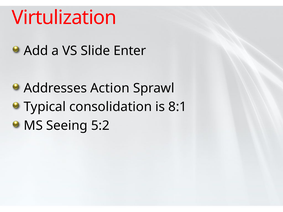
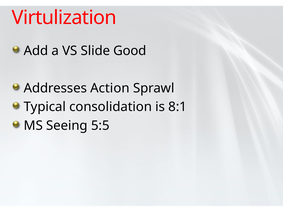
Enter: Enter -> Good (130, 51)
5:2: 5:2 -> 5:5 (100, 126)
